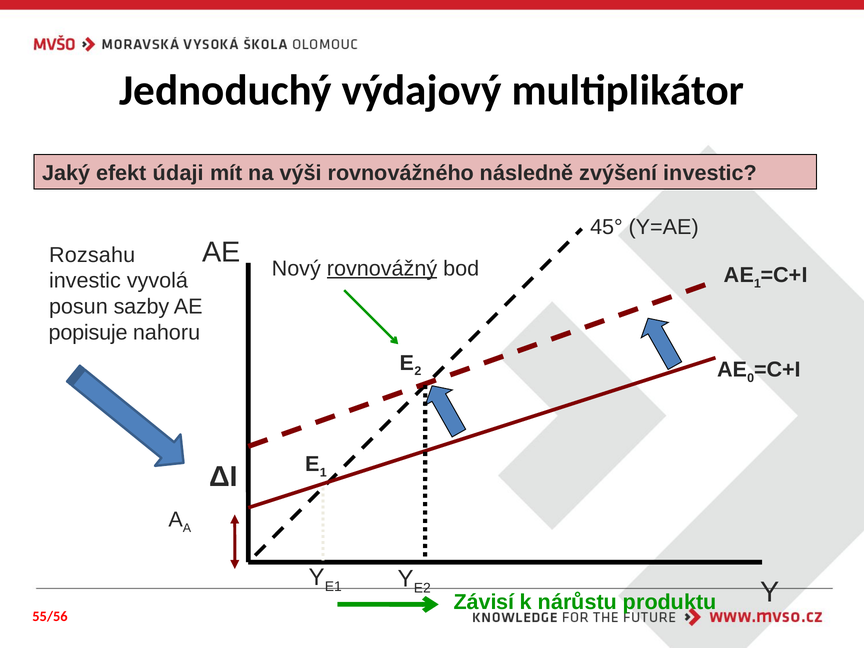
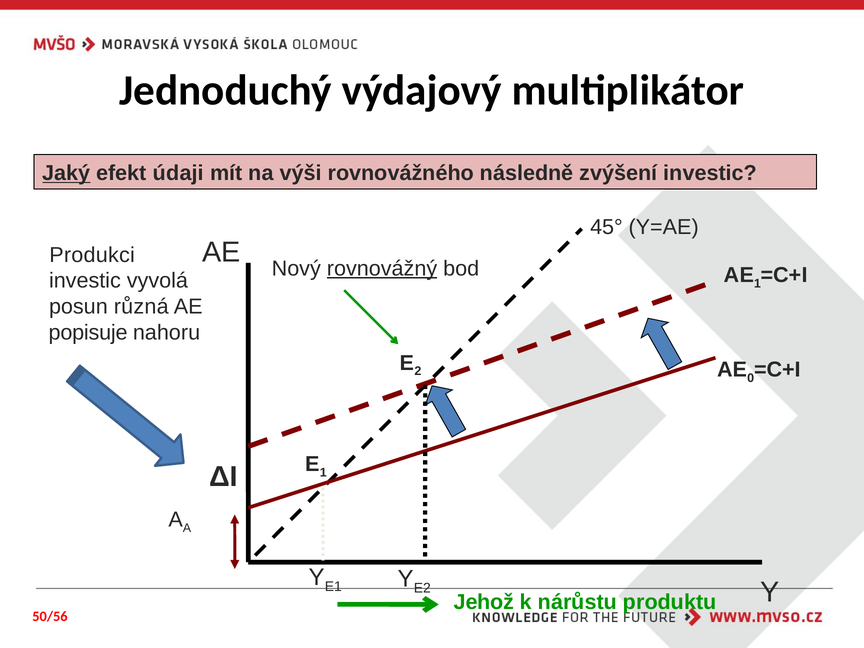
Jaký underline: none -> present (66, 173)
Rozsahu: Rozsahu -> Produkci (92, 255)
sazby: sazby -> různá (141, 307)
Závisí: Závisí -> Jehož (484, 602)
55/56: 55/56 -> 50/56 (50, 616)
